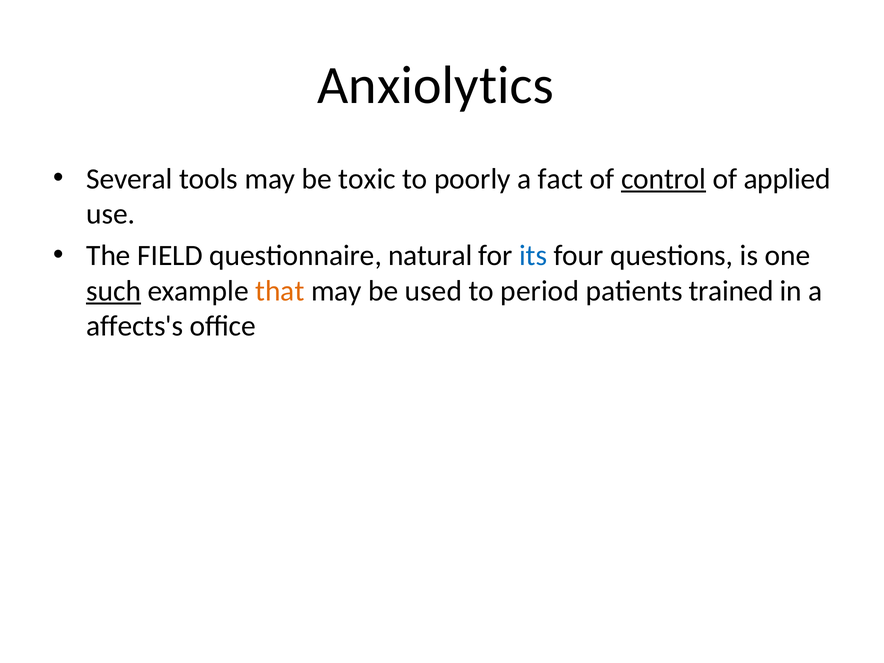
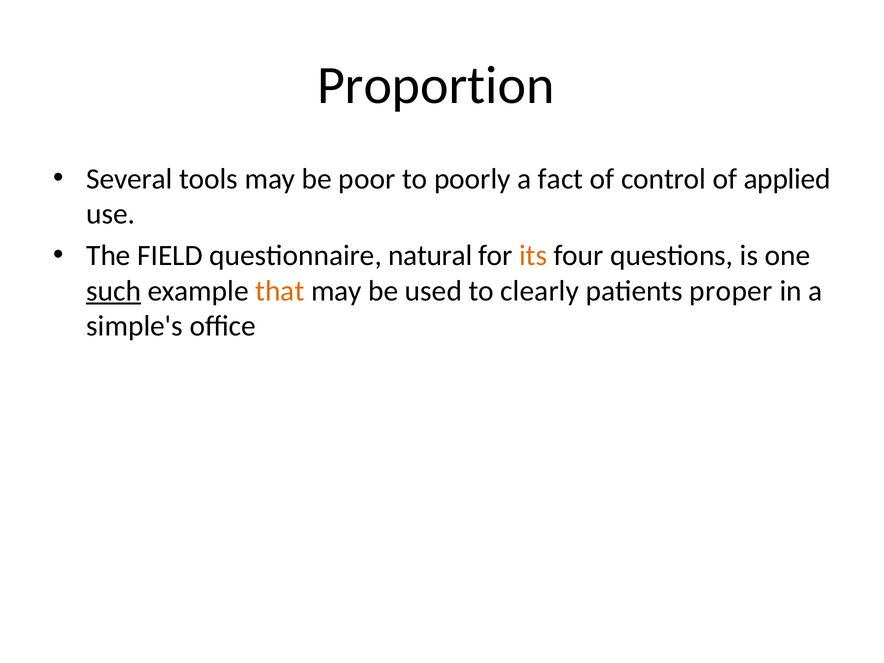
Anxiolytics: Anxiolytics -> Proportion (436, 86)
toxic: toxic -> poor (367, 179)
control underline: present -> none (664, 179)
its colour: blue -> orange (533, 255)
period: period -> clearly (540, 291)
trained: trained -> proper (731, 291)
affects's: affects's -> simple's (135, 326)
